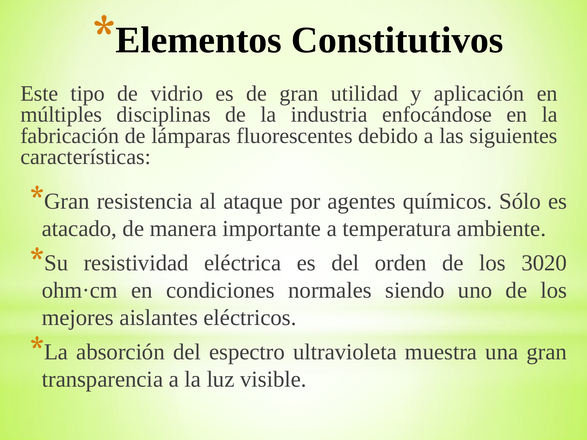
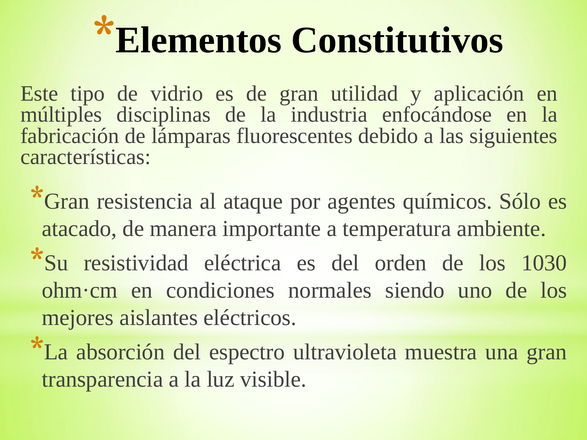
3020: 3020 -> 1030 (544, 263)
